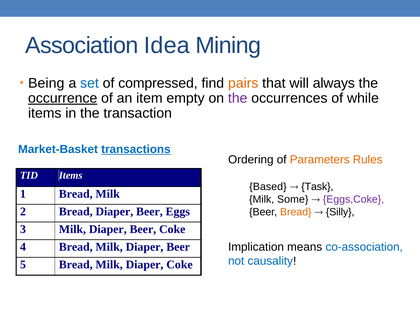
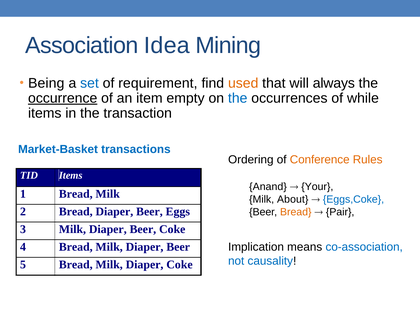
compressed: compressed -> requirement (158, 83)
pairs: pairs -> used (243, 83)
the colour: purple -> blue (238, 98)
transactions underline: present -> none (136, 149)
Parameters: Parameters -> Conference (320, 160)
Based: Based -> Anand (268, 187)
Task: Task -> Your (317, 187)
Some: Some -> About (293, 199)
Eggs,Coke colour: purple -> blue (354, 199)
Silly: Silly -> Pair (340, 212)
